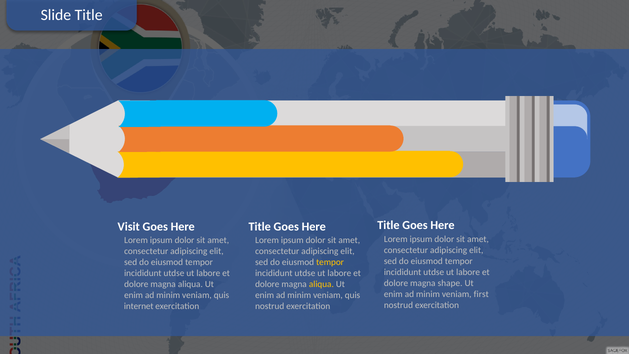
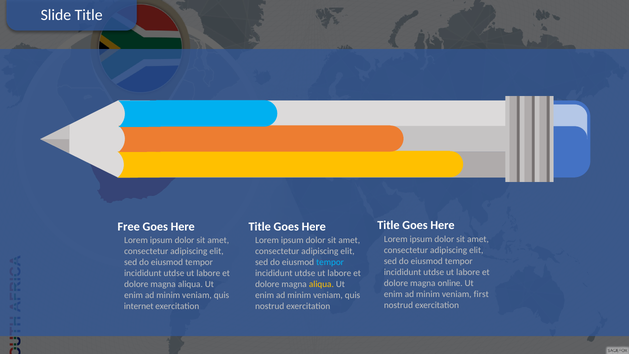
Visit: Visit -> Free (129, 226)
tempor colour: yellow -> light blue (330, 262)
shape: shape -> online (450, 283)
